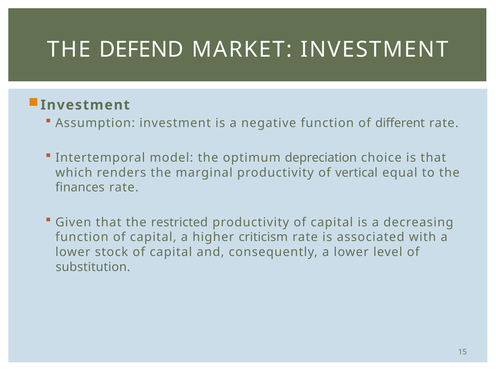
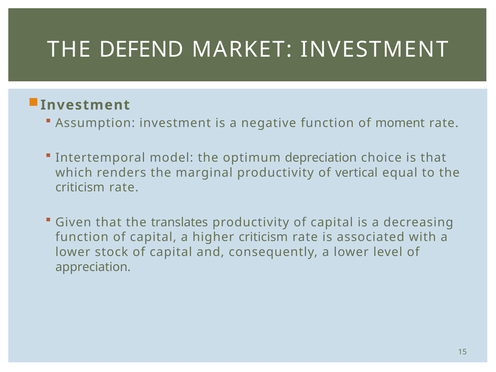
different: different -> moment (400, 123)
finances: finances -> criticism (80, 188)
restricted: restricted -> translates (180, 222)
substitution: substitution -> appreciation (93, 267)
